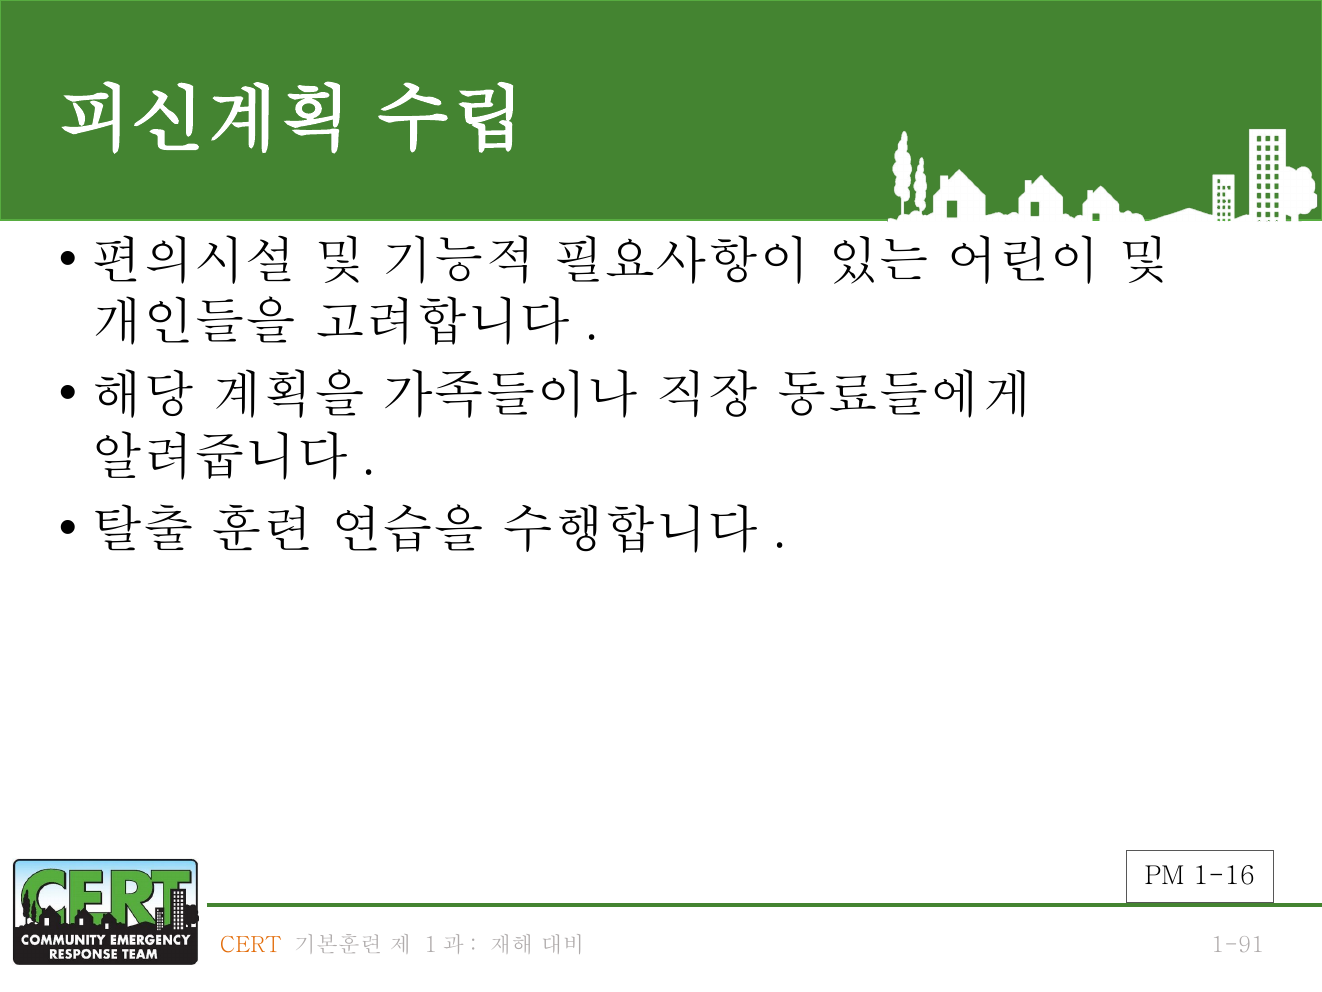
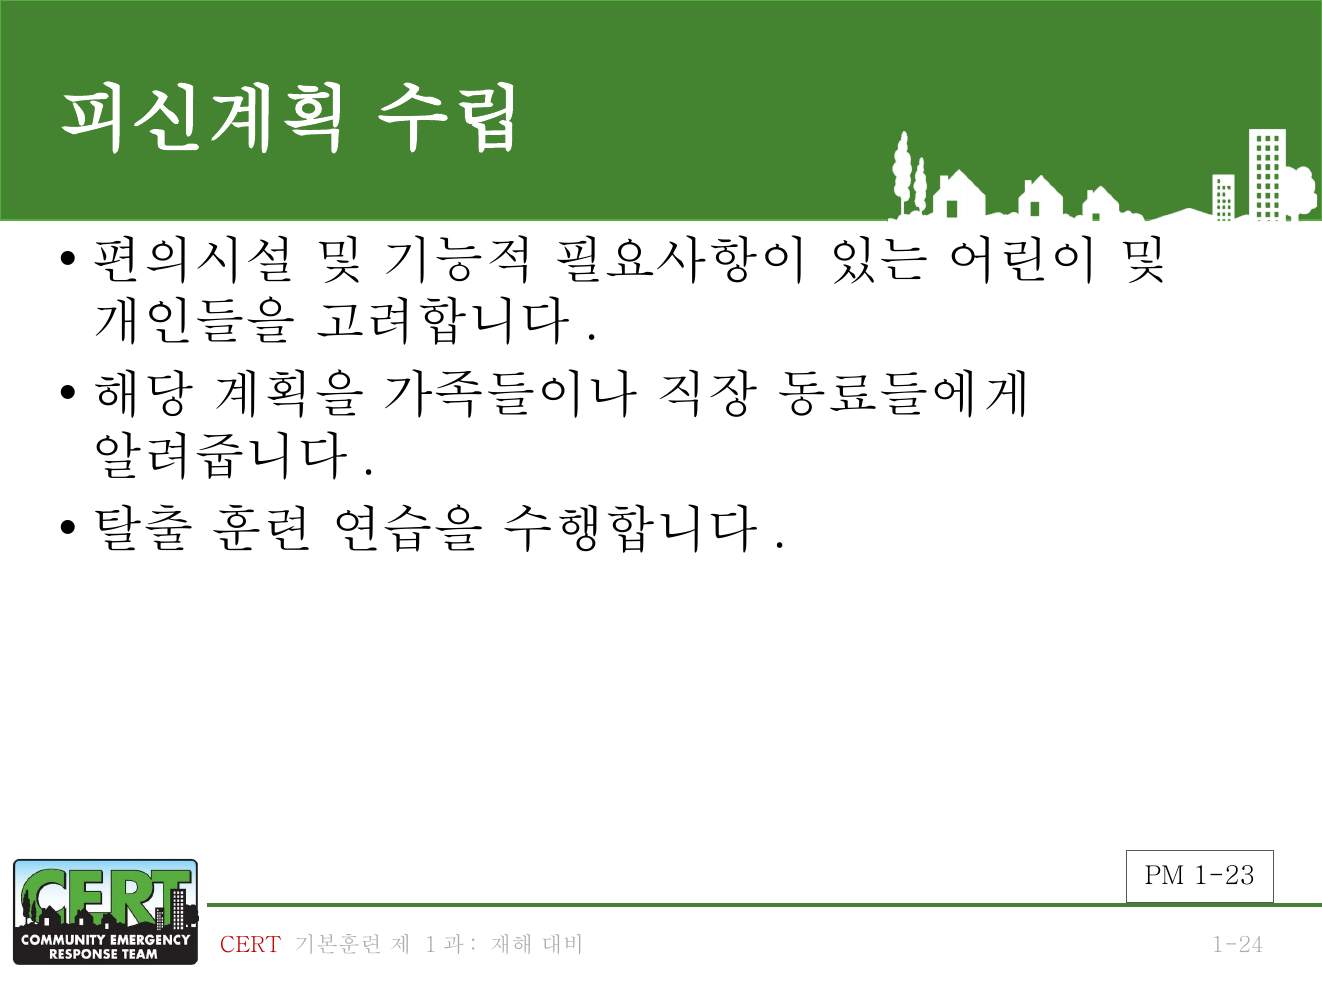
1-16: 1-16 -> 1-23 (1224, 876)
CERT colour: orange -> red (251, 945)
1-91: 1-91 -> 1-24 (1238, 945)
